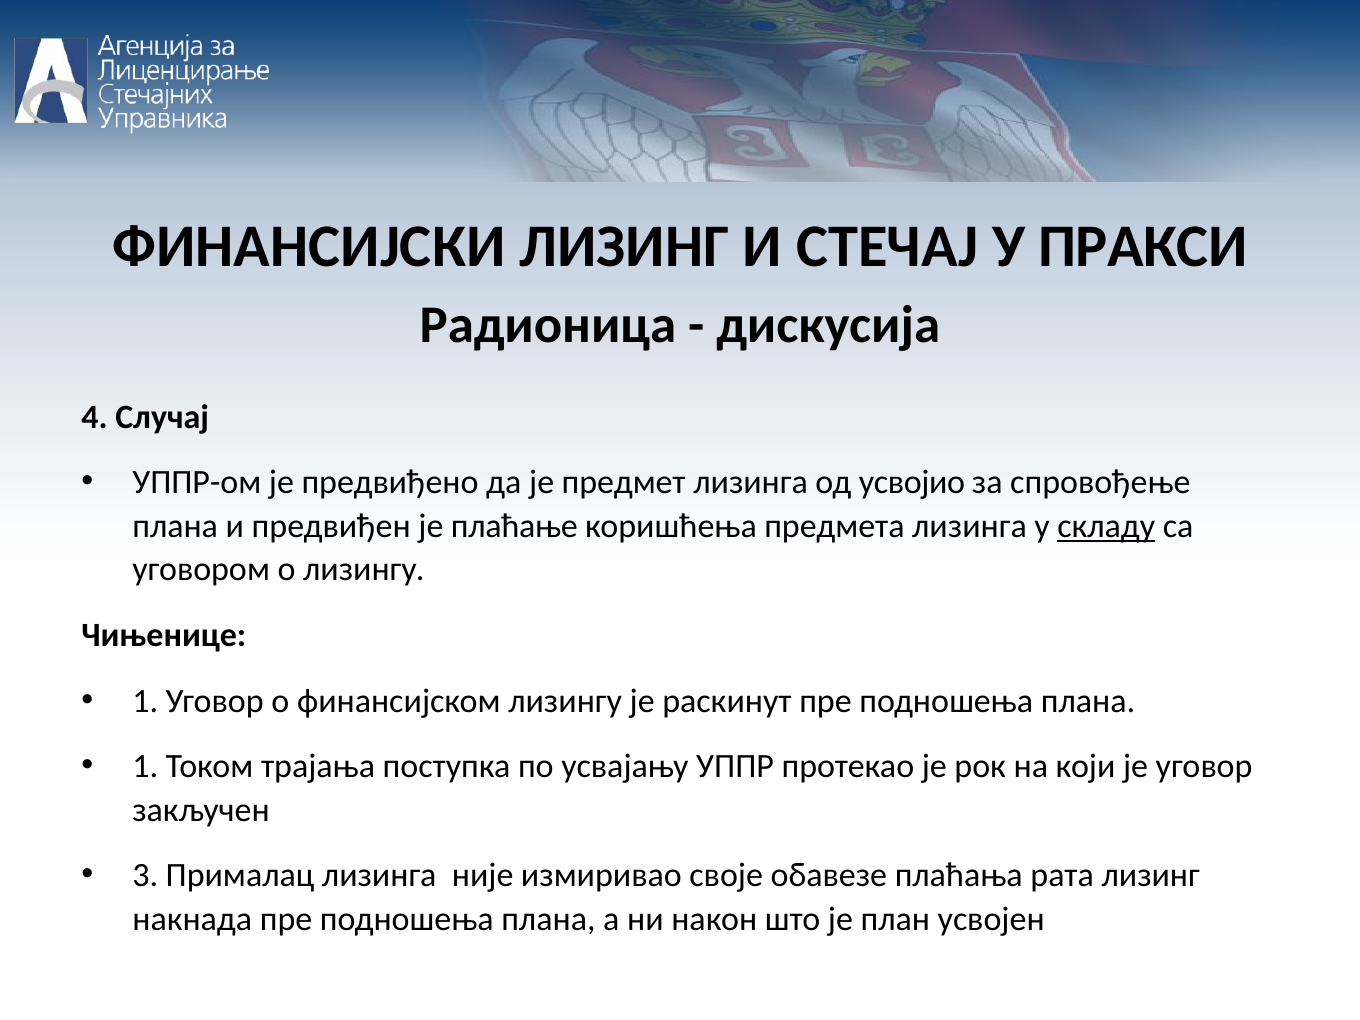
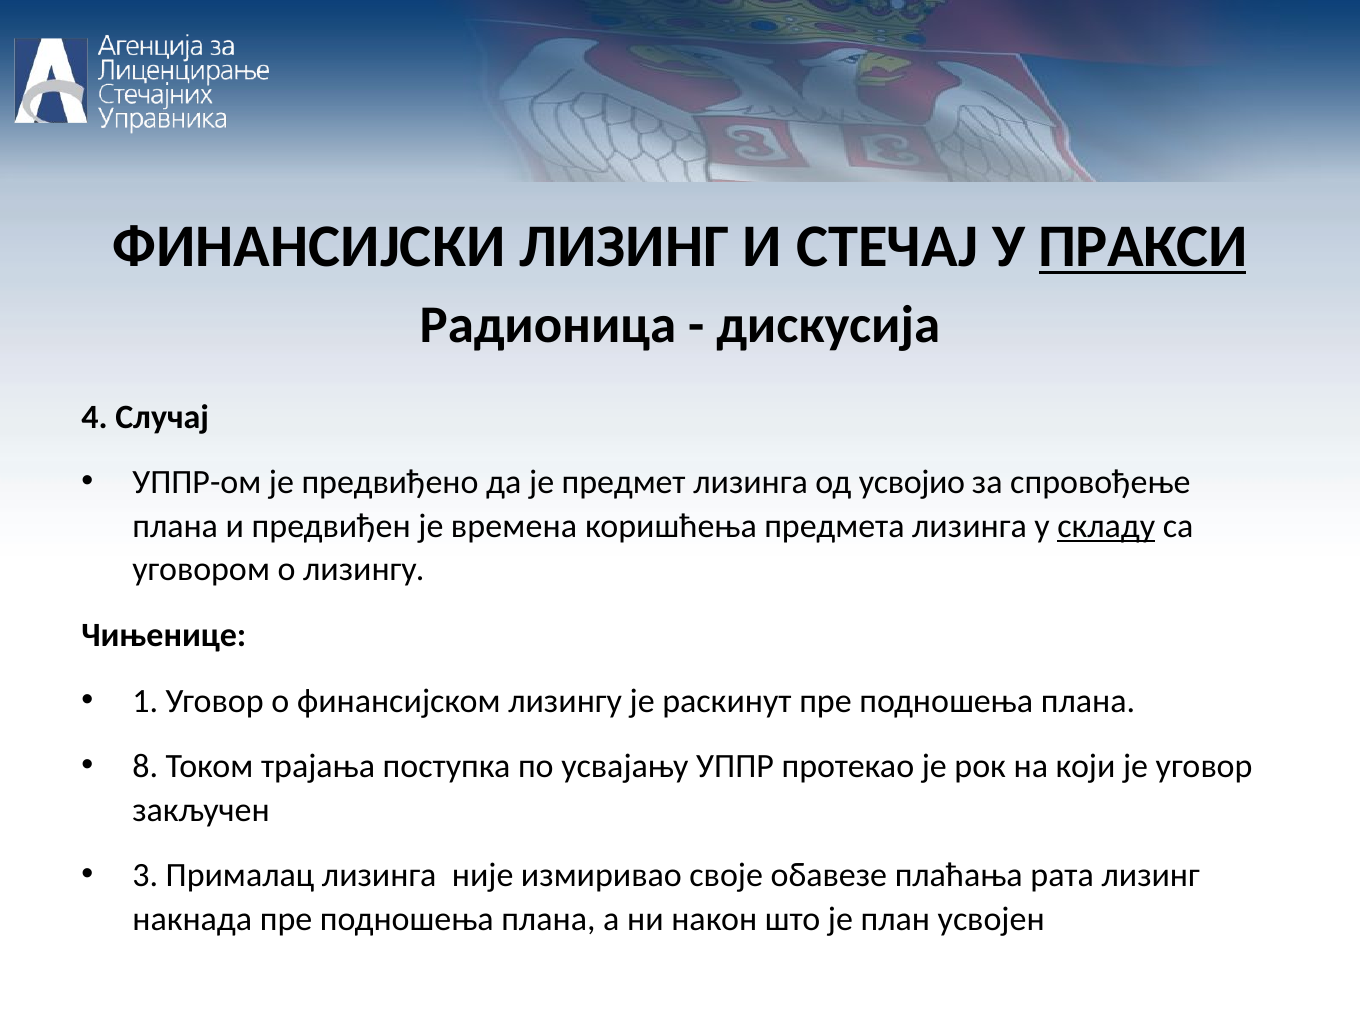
ПРАКСИ underline: none -> present (1143, 247)
плаћање: плаћање -> времена (514, 526)
1: 1 -> 8 (145, 766)
